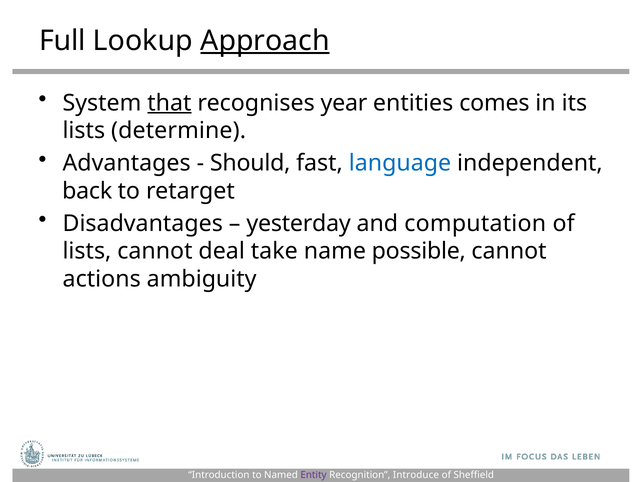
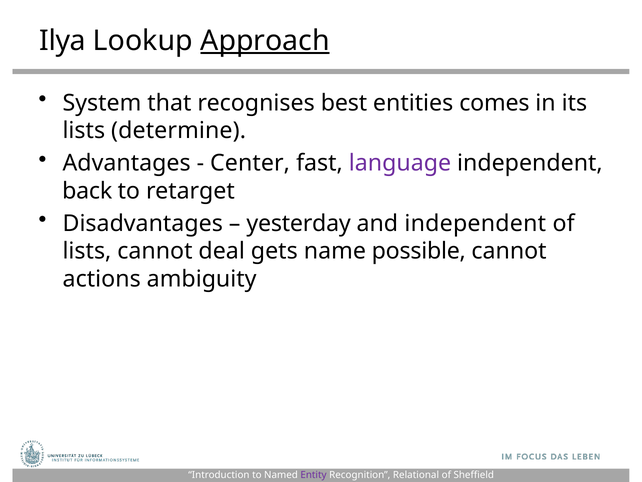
Full: Full -> Ilya (63, 41)
that underline: present -> none (169, 103)
year: year -> best (344, 103)
Should: Should -> Center (250, 163)
language colour: blue -> purple (400, 163)
and computation: computation -> independent (475, 223)
take: take -> gets (274, 251)
Introduce: Introduce -> Relational (416, 475)
